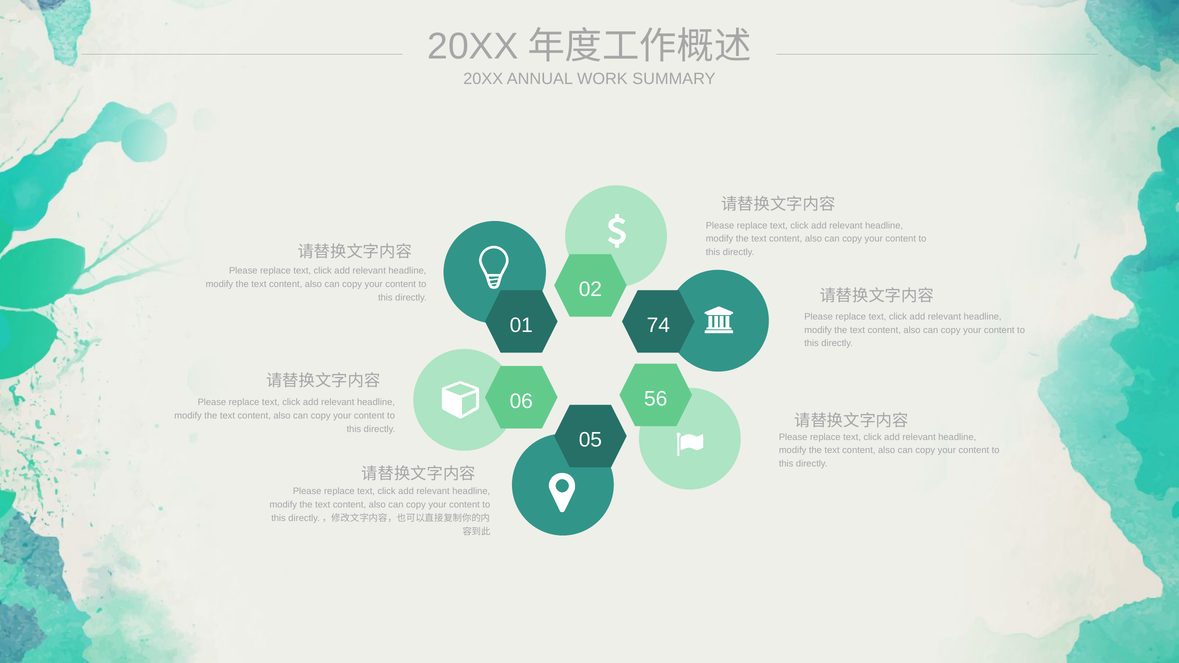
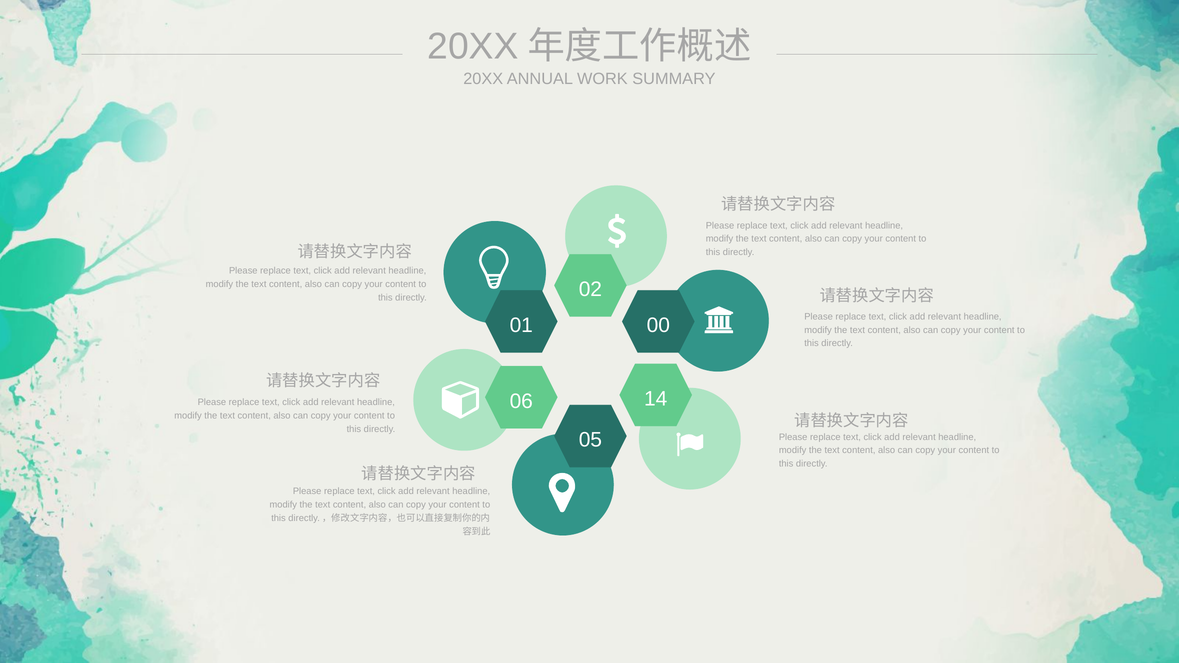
74: 74 -> 00 (658, 326)
56: 56 -> 14 (656, 399)
